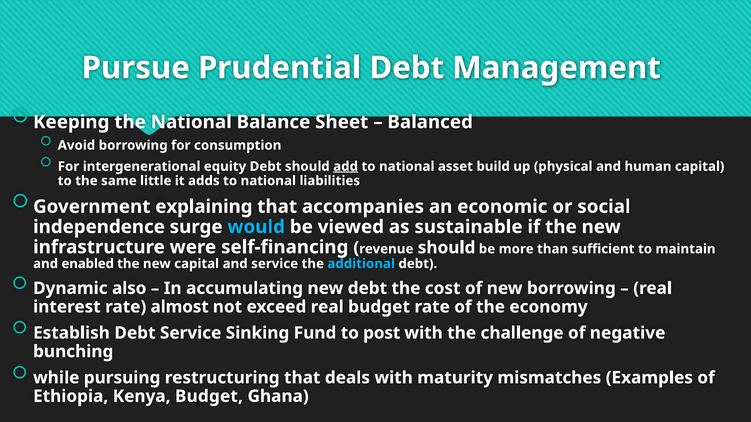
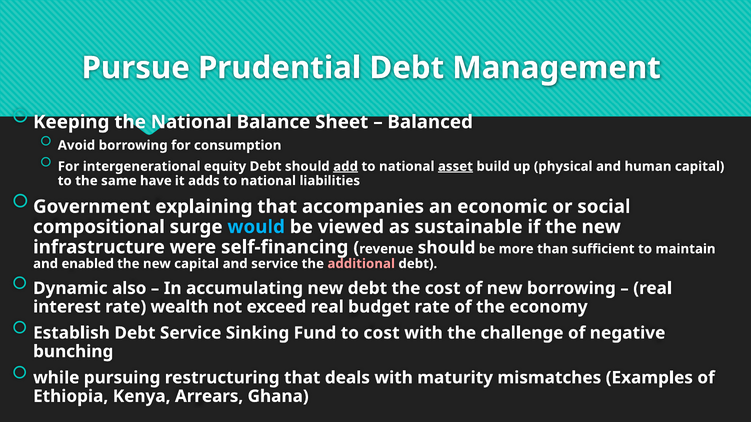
asset underline: none -> present (455, 167)
little: little -> have (156, 181)
independence: independence -> compositional (99, 227)
additional colour: light blue -> pink (361, 264)
almost: almost -> wealth (180, 307)
to post: post -> cost (382, 333)
Kenya Budget: Budget -> Arrears (209, 397)
